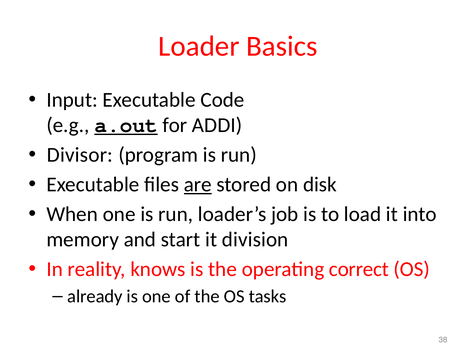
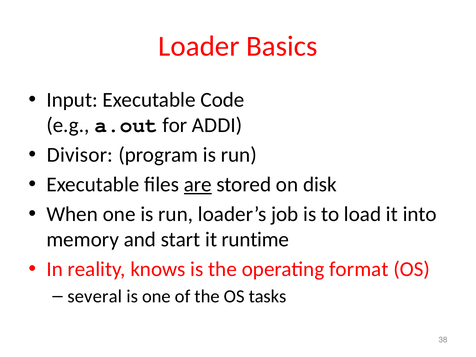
a.out underline: present -> none (126, 125)
division: division -> runtime (255, 240)
correct: correct -> format (359, 269)
already: already -> several (95, 296)
